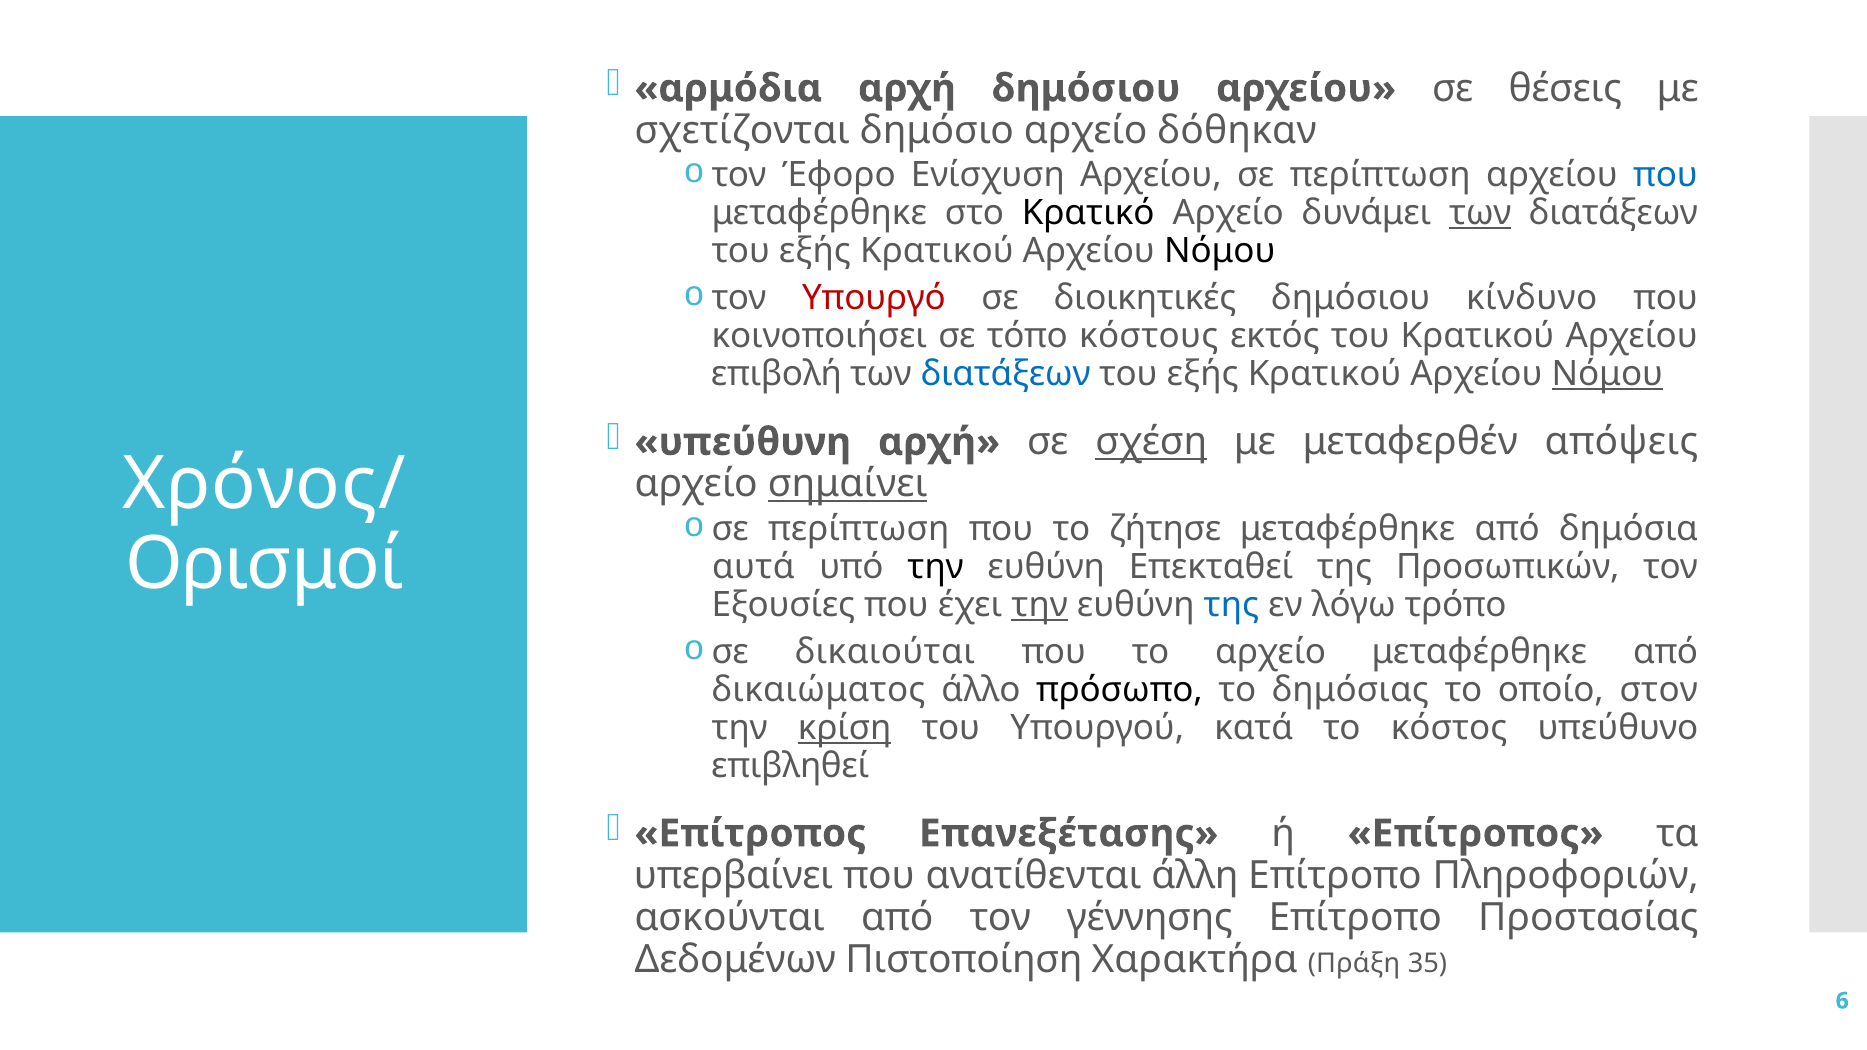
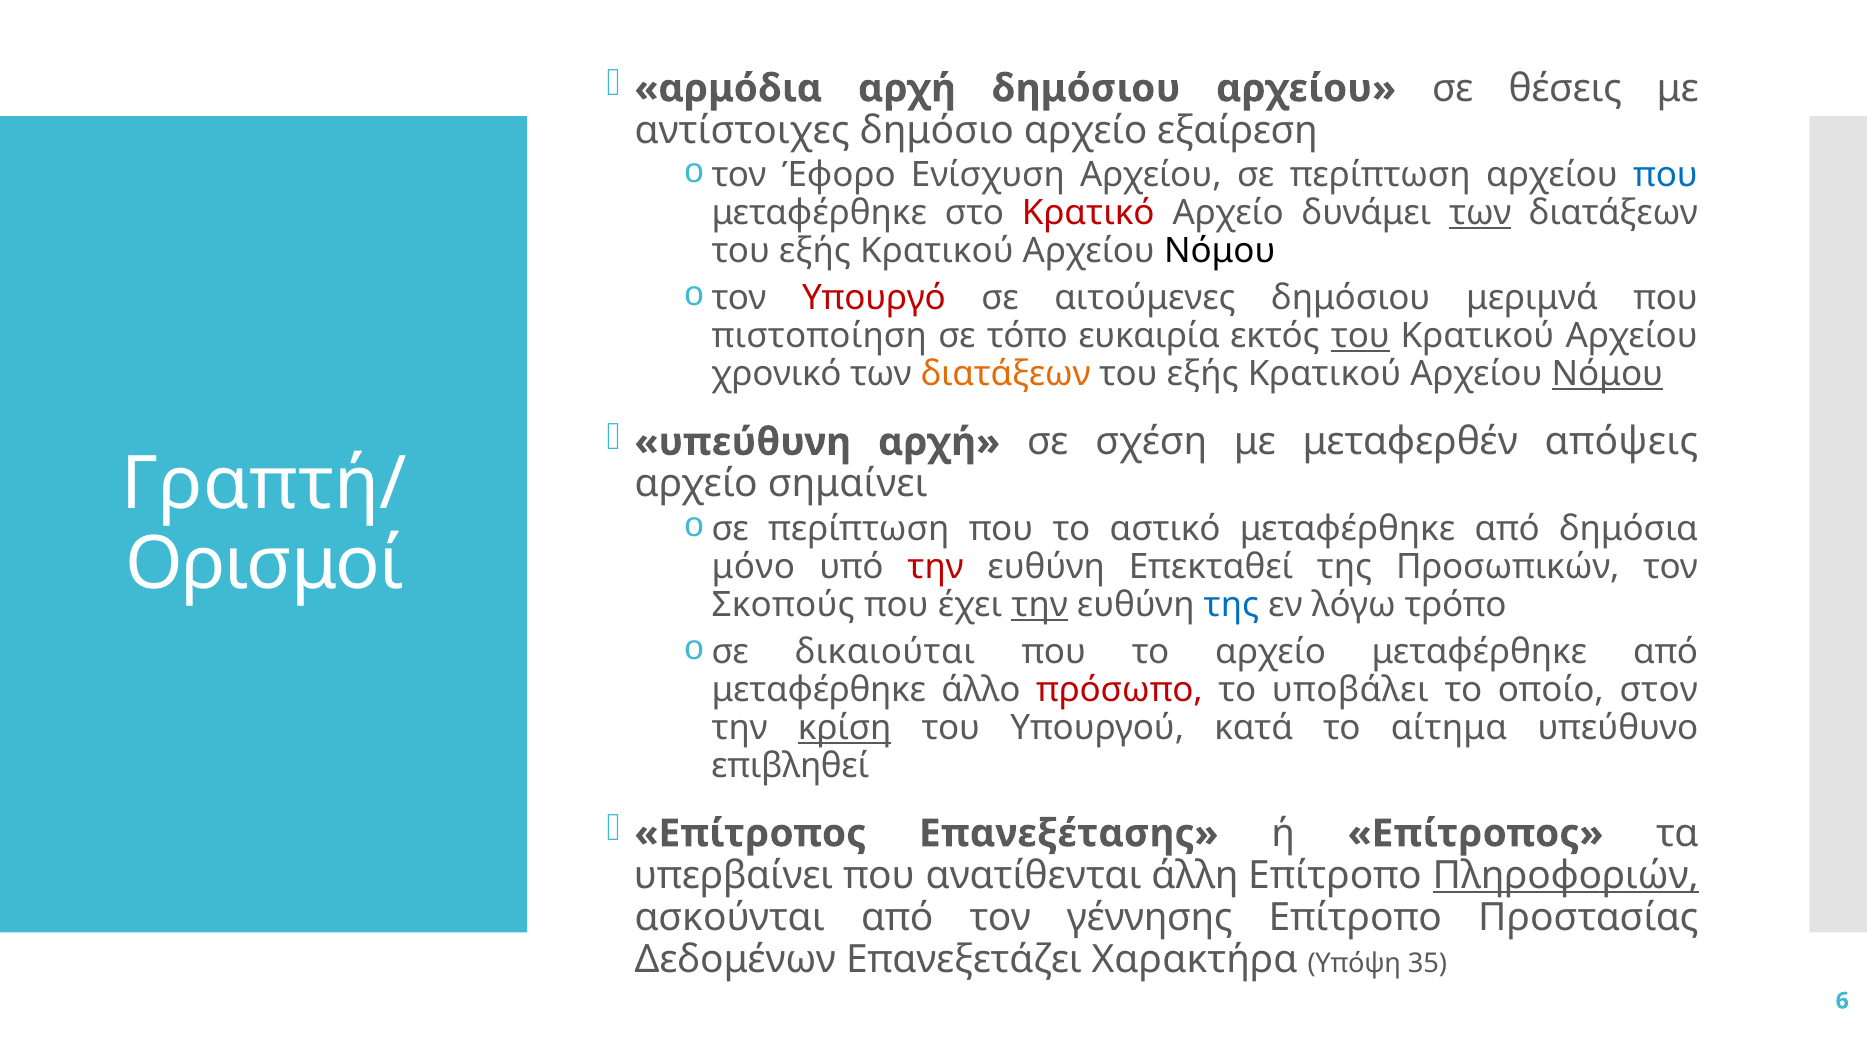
σχετίζονται: σχετίζονται -> αντίστοιχες (742, 131)
δόθηκαν: δόθηκαν -> εξαίρεση (1237, 131)
Κρατικό colour: black -> red (1088, 213)
διοικητικές: διοικητικές -> αιτούμενες (1145, 298)
κίνδυνο: κίνδυνο -> μεριμνά (1532, 298)
κοινοποιήσει: κοινοποιήσει -> πιστοποίηση (819, 336)
κόστους: κόστους -> ευκαιρία (1149, 336)
του underline: none -> present (1360, 336)
επιβολή: επιβολή -> χρονικό (776, 374)
διατάξεων colour: blue -> orange (1006, 374)
σχέση underline: present -> none (1151, 442)
Χρόνος/: Χρόνος/ -> Γραπτή/ (264, 484)
σημαίνει underline: present -> none (848, 484)
ζήτησε: ζήτησε -> αστικό (1165, 529)
αυτά: αυτά -> μόνο (753, 567)
την colour: black -> red (936, 567)
Εξουσίες: Εξουσίες -> Σκοπούς (783, 605)
δικαιώματος: δικαιώματος -> μεταφέρθηκε (819, 690)
πρόσωπο colour: black -> red (1119, 690)
δημόσιας: δημόσιας -> υποβάλει (1350, 690)
κόστος: κόστος -> αίτημα (1449, 728)
Πληροφοριών underline: none -> present (1566, 876)
Πιστοποίηση: Πιστοποίηση -> Επανεξετάζει (964, 960)
Πράξη: Πράξη -> Υπόψη (1354, 964)
